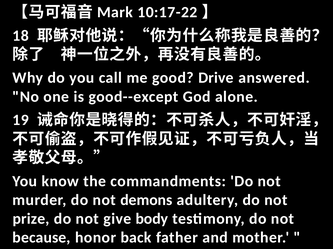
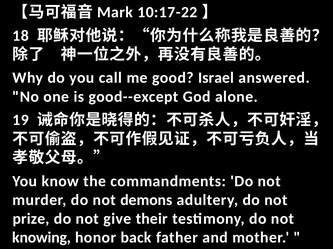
Drive: Drive -> Israel (216, 78)
body: body -> their (152, 219)
because: because -> knowing (42, 238)
